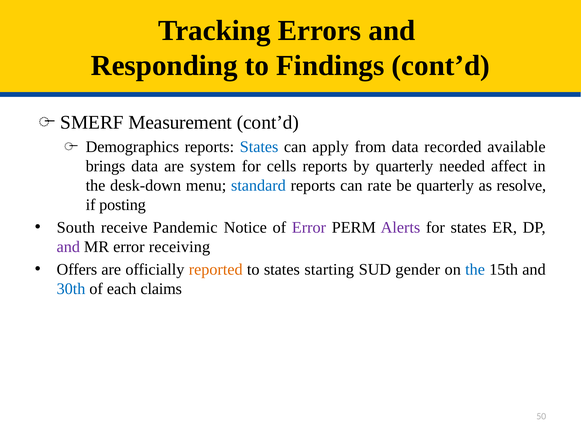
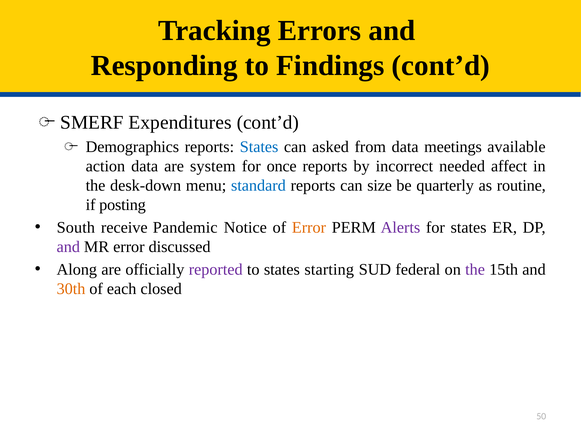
Measurement: Measurement -> Expenditures (180, 122)
apply: apply -> asked (331, 147)
recorded: recorded -> meetings (453, 147)
brings: brings -> action (105, 166)
cells: cells -> once (282, 166)
by quarterly: quarterly -> incorrect (404, 166)
rate: rate -> size (380, 185)
resolve: resolve -> routine (521, 185)
Error colour: purple -> orange (309, 227)
receiving: receiving -> discussed (180, 247)
Offers: Offers -> Along (77, 269)
reported colour: orange -> purple (216, 269)
gender: gender -> federal (418, 269)
the colour: blue -> purple (475, 269)
30th colour: blue -> orange (71, 289)
claims: claims -> closed (161, 289)
